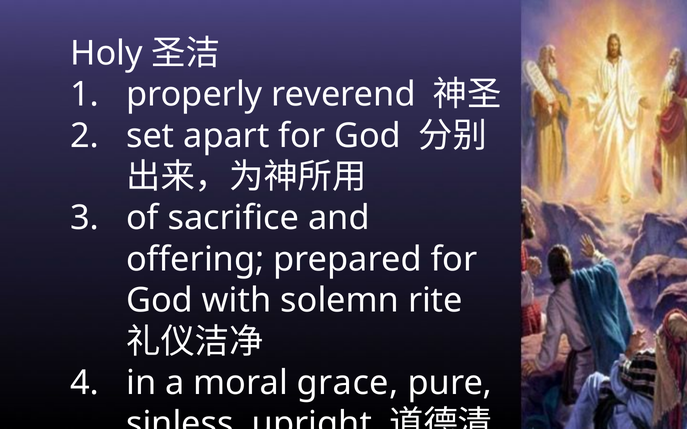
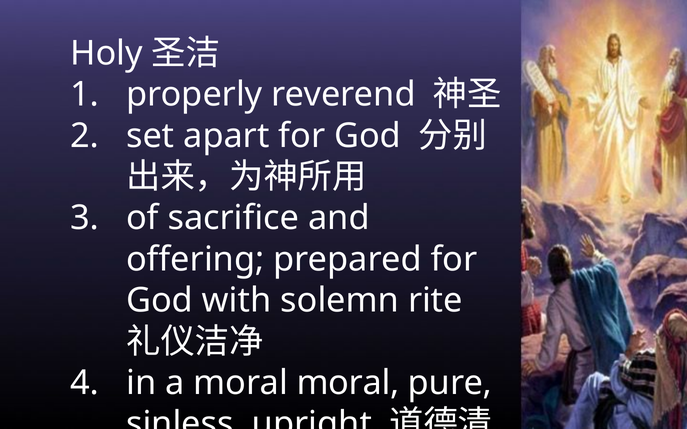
moral grace: grace -> moral (348, 383)
